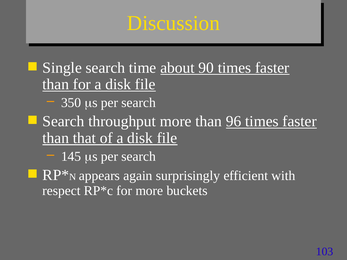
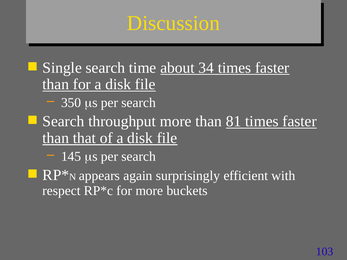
90: 90 -> 34 (206, 68)
96: 96 -> 81 (234, 121)
